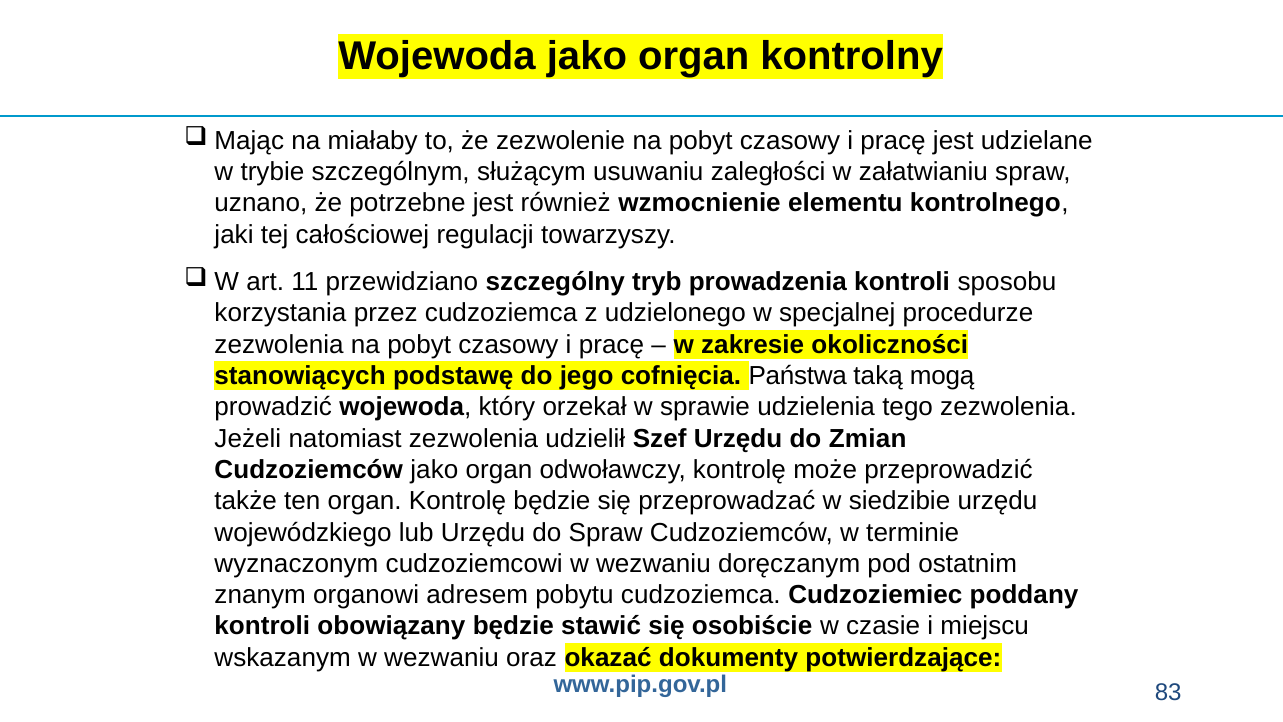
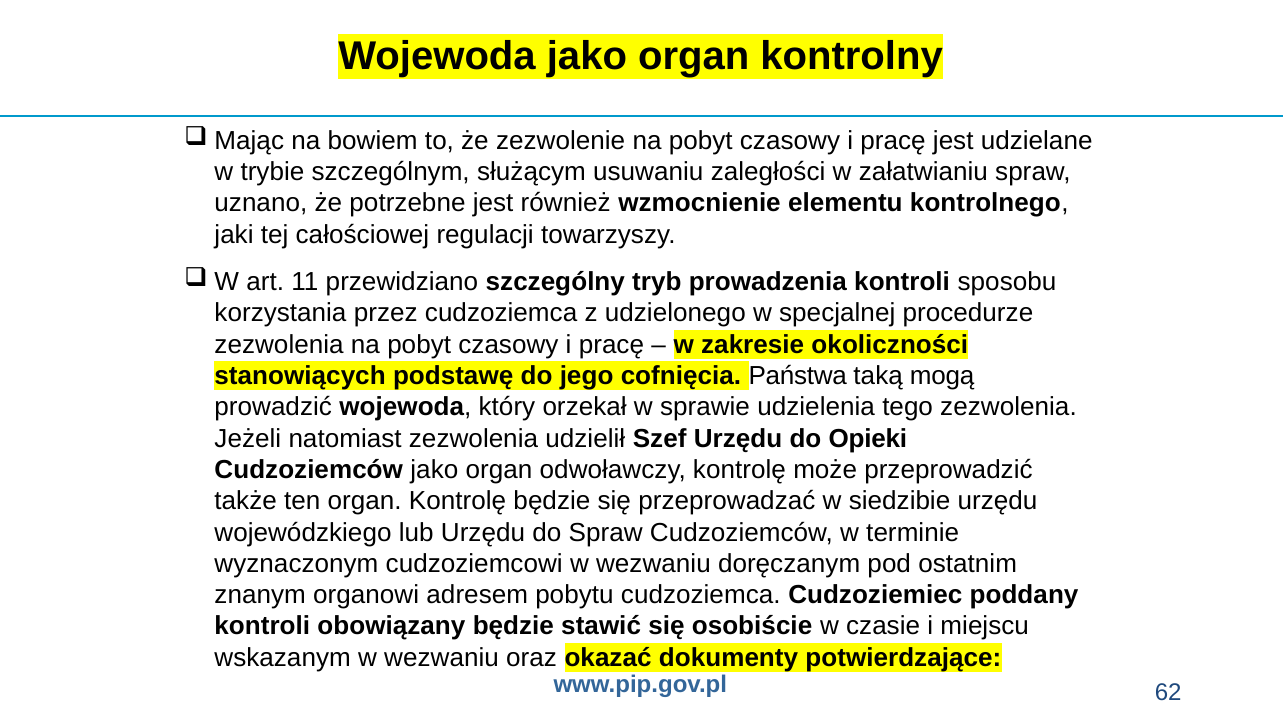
miałaby: miałaby -> bowiem (373, 141)
Zmian: Zmian -> Opieki (868, 438)
83: 83 -> 62 (1168, 692)
